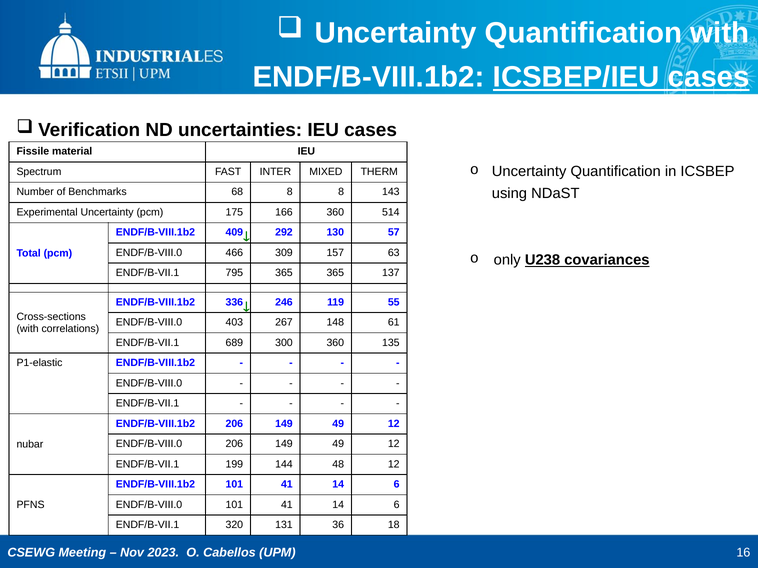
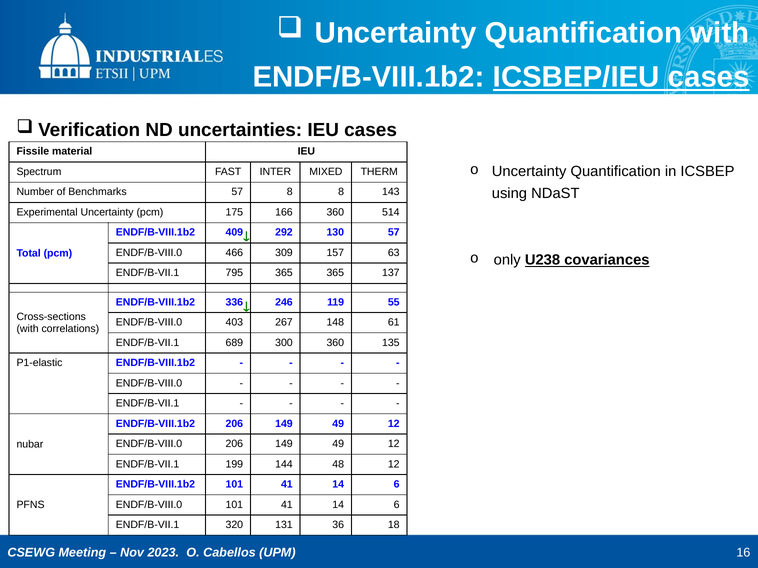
Benchmarks 68: 68 -> 57 (237, 192)
